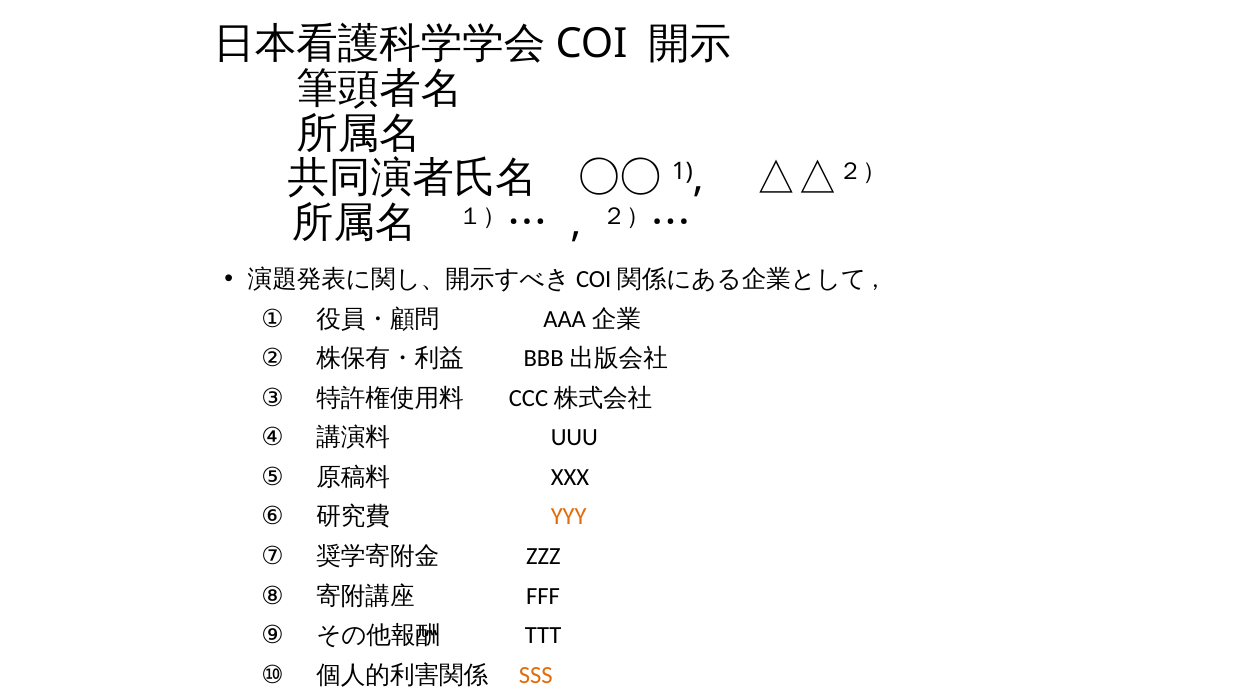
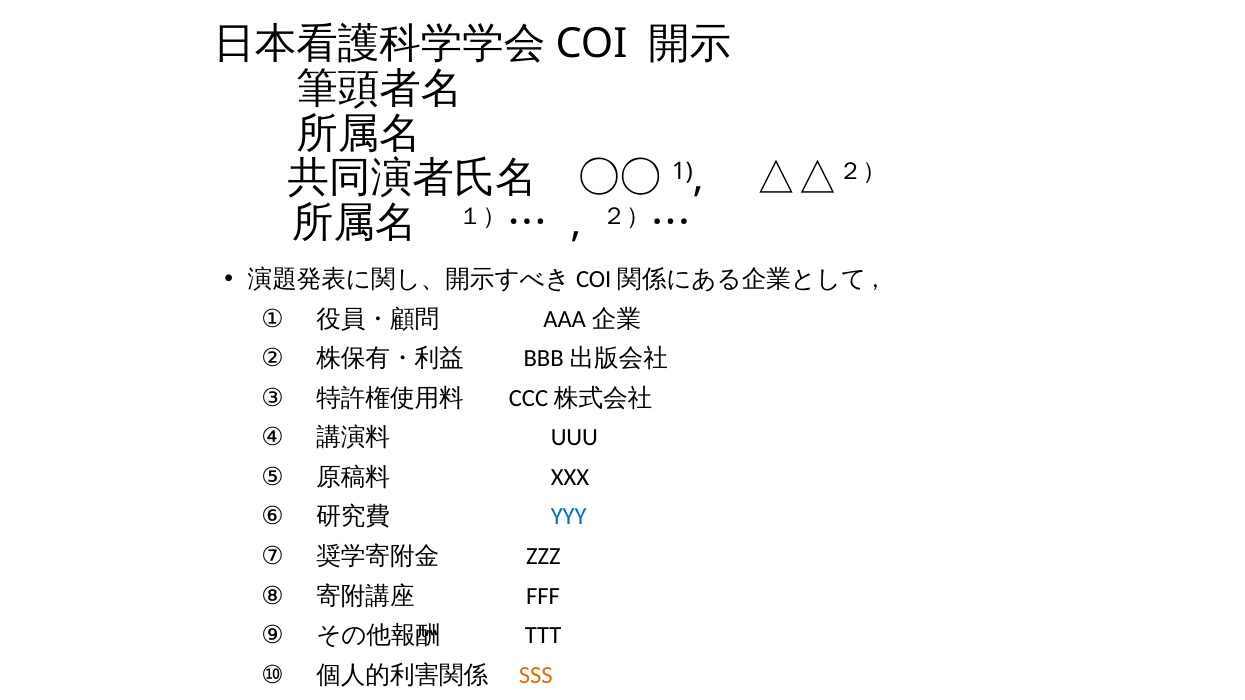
YYY colour: orange -> blue (569, 517)
